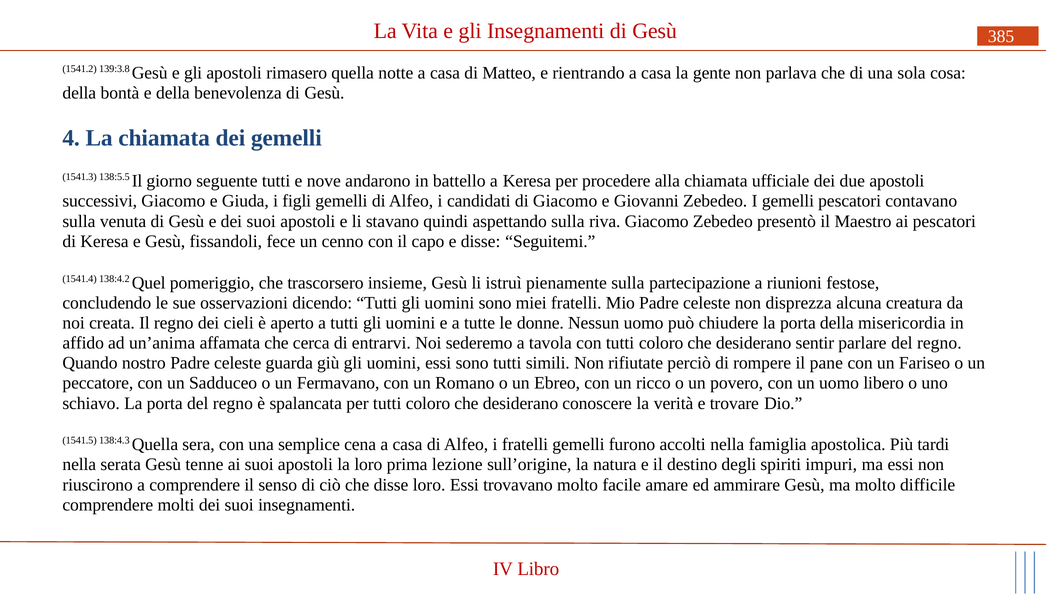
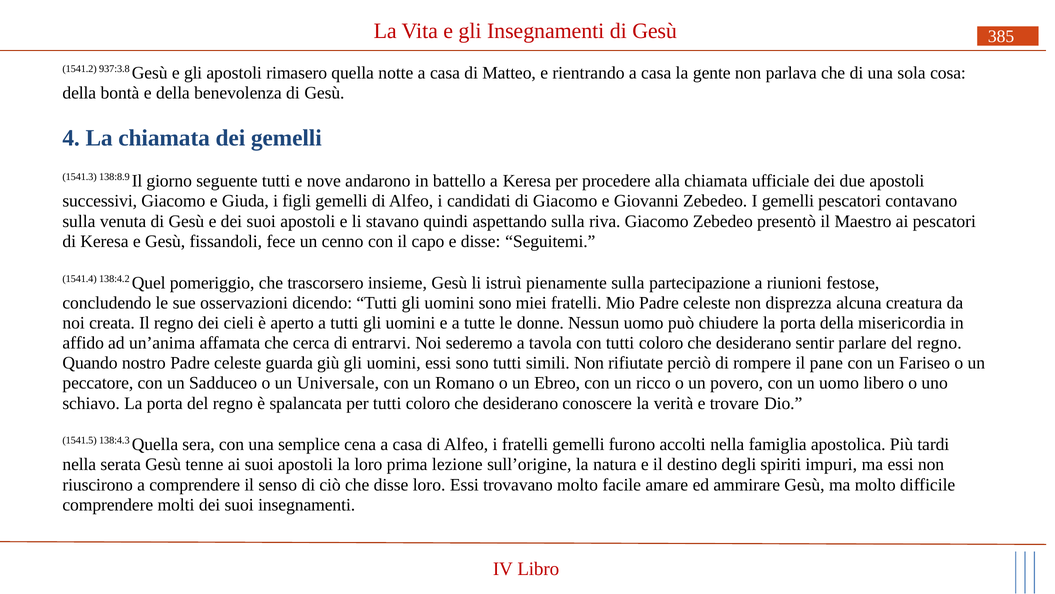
139:3.8: 139:3.8 -> 937:3.8 (114, 69)
138:5.5: 138:5.5 -> 138:8.9 (114, 177)
Fermavano: Fermavano -> Universale (338, 383)
